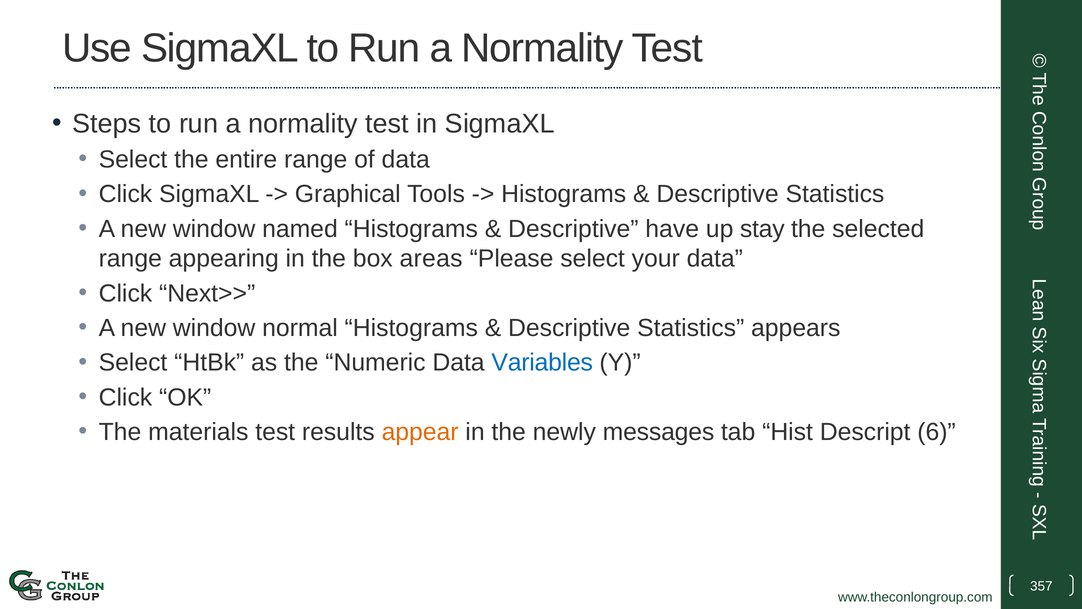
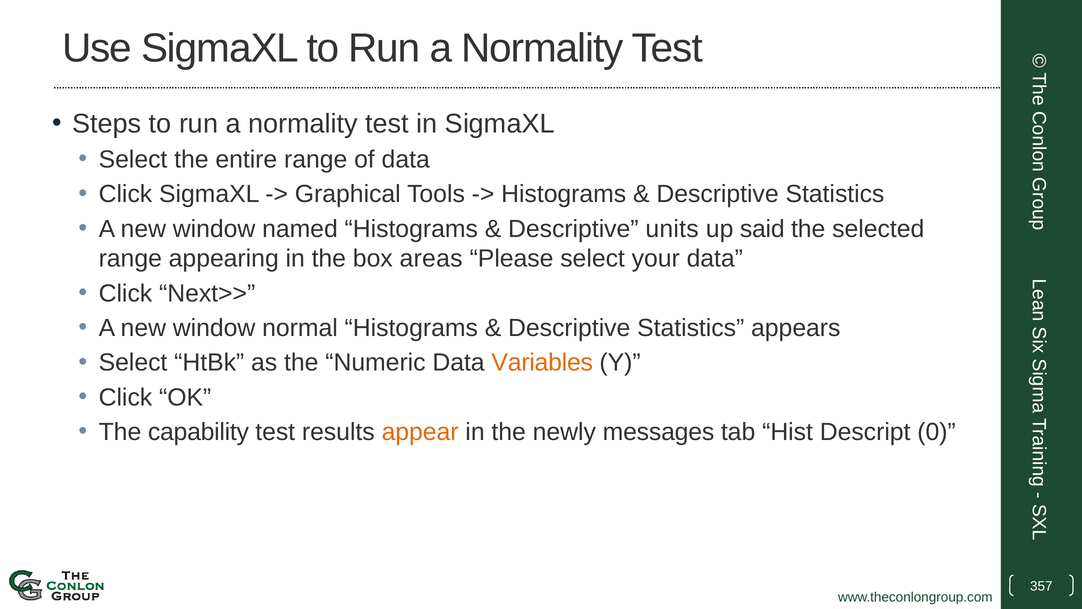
have: have -> units (672, 229)
stay: stay -> said (762, 229)
Variables colour: blue -> orange (542, 363)
materials: materials -> capability (198, 432)
6: 6 -> 0 (937, 432)
